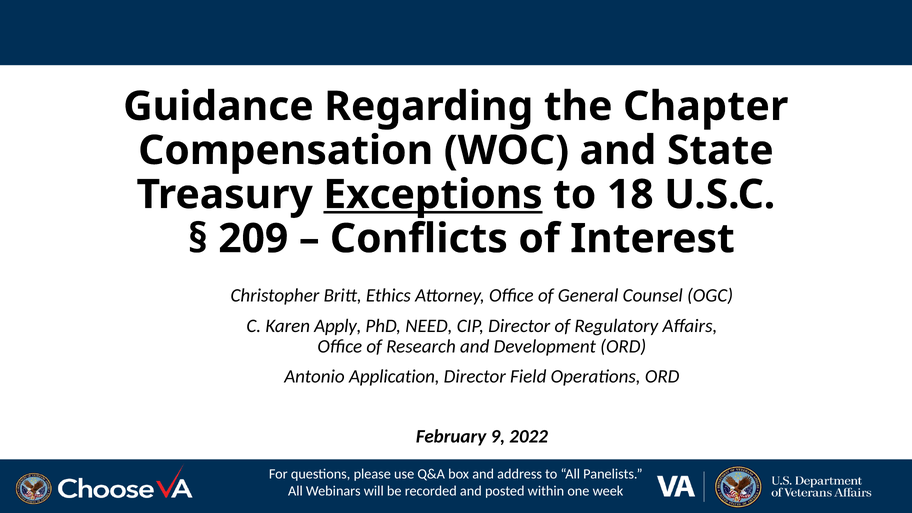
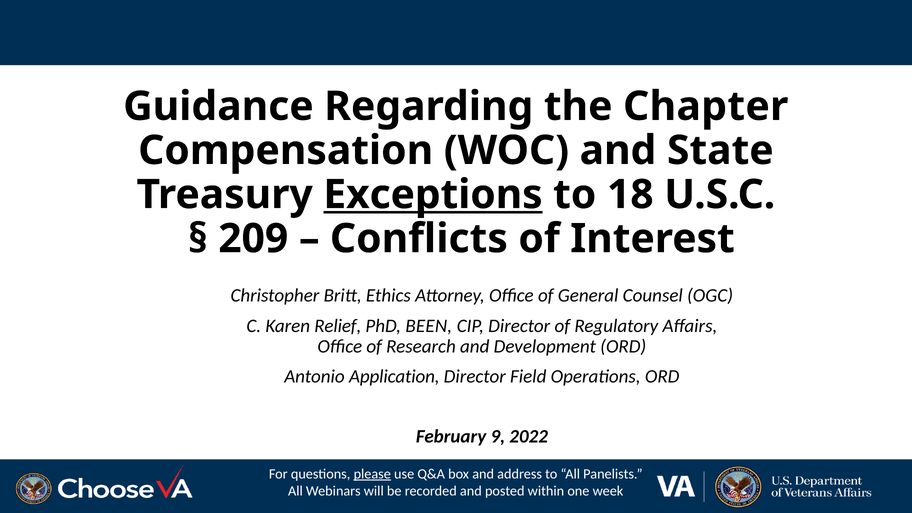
Apply: Apply -> Relief (338, 326)
NEED: NEED -> BEEN (429, 326)
please underline: none -> present (372, 474)
